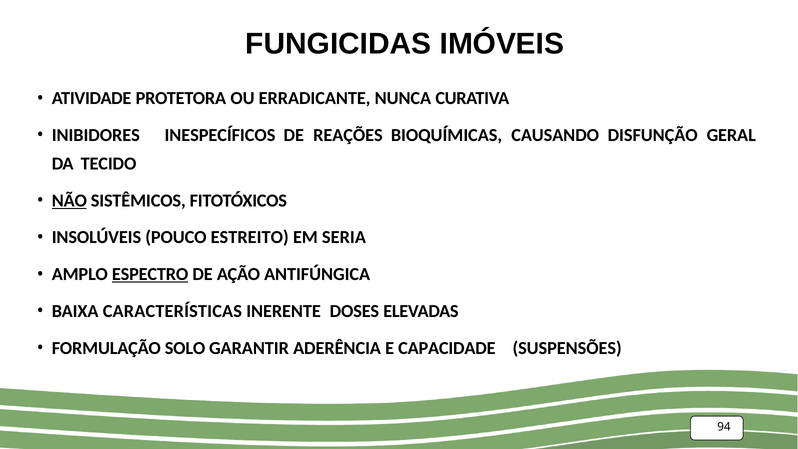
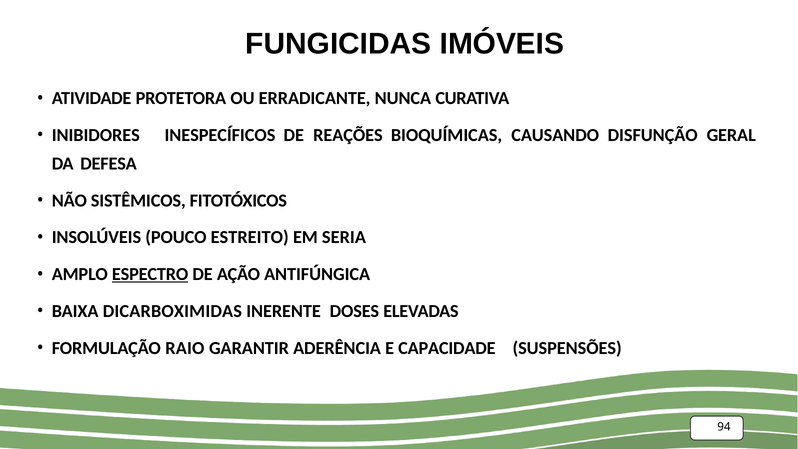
TECIDO: TECIDO -> DEFESA (109, 164)
NÃO underline: present -> none (69, 200)
CARACTERÍSTICAS: CARACTERÍSTICAS -> DICARBOXIMIDAS (172, 311)
SOLO: SOLO -> RAIO (185, 348)
